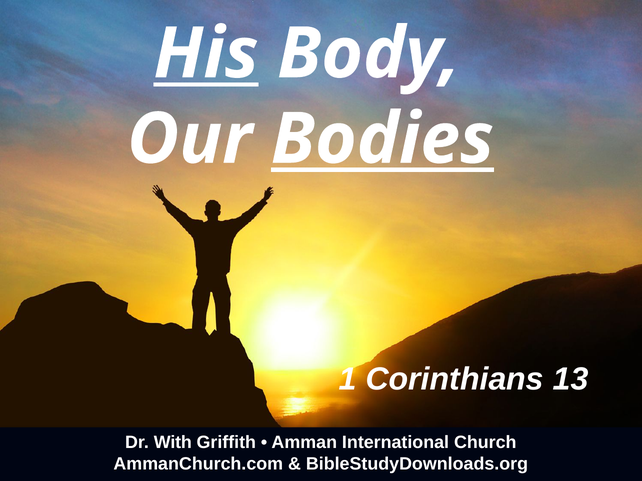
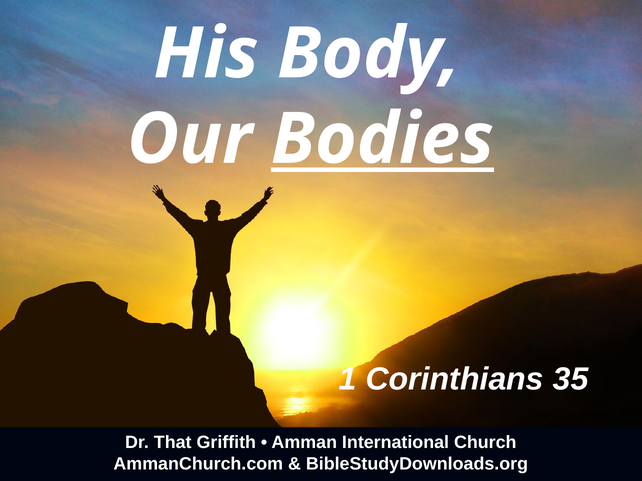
His underline: present -> none (206, 54)
13: 13 -> 35 (571, 379)
With: With -> That (173, 443)
